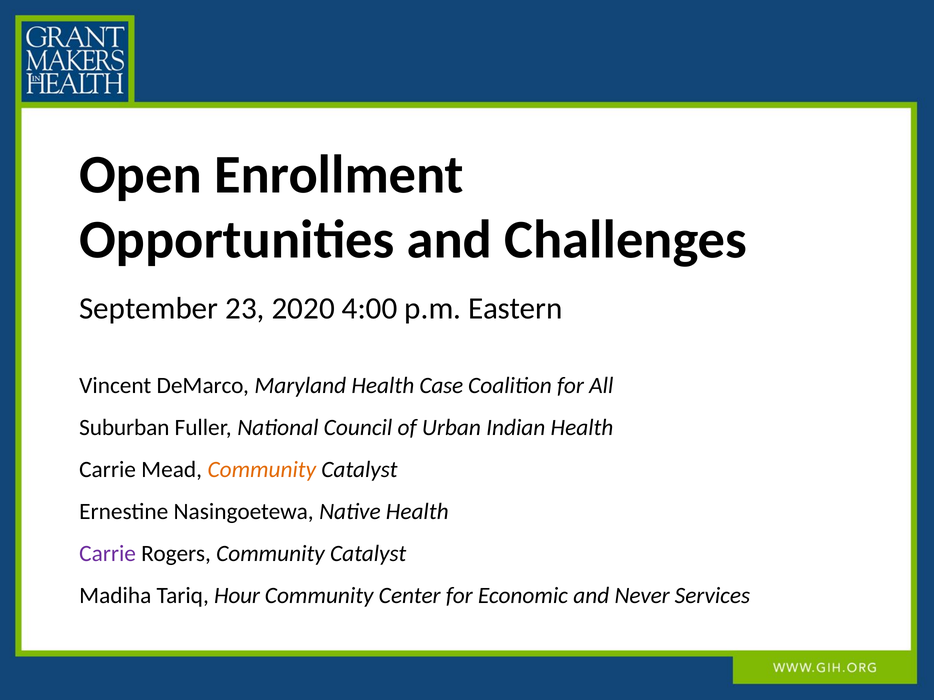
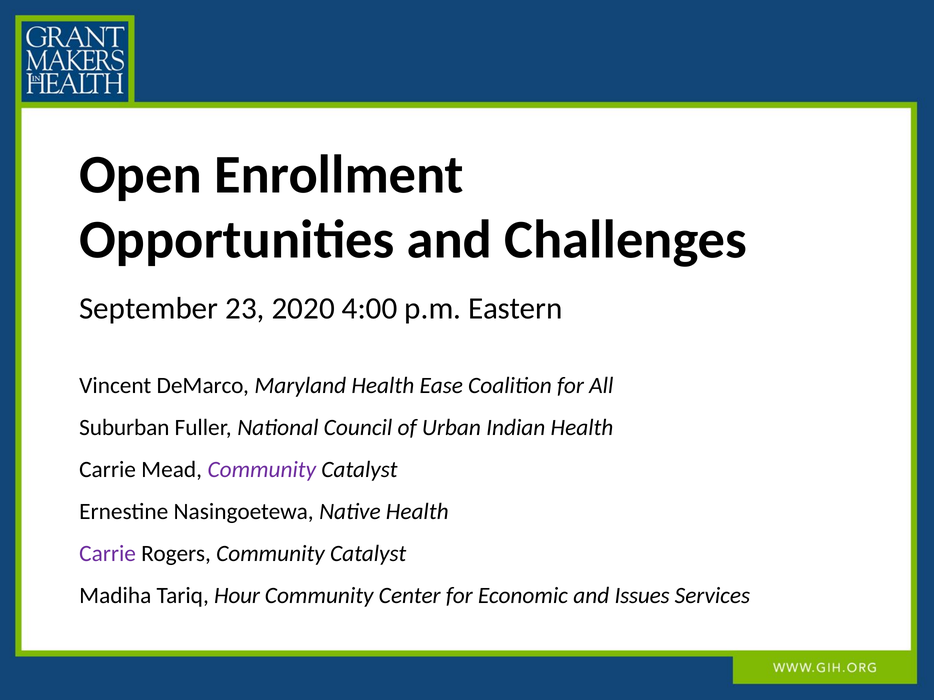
Case: Case -> Ease (441, 386)
Community colour: orange -> purple (262, 470)
Never: Never -> Issues (642, 596)
